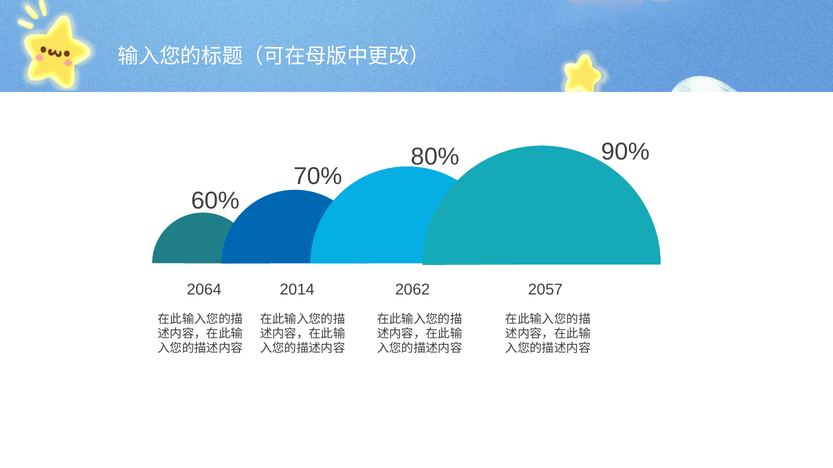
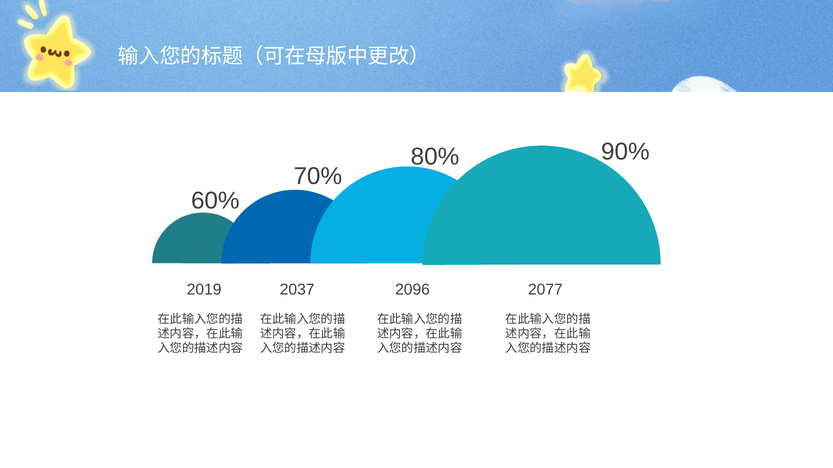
2064: 2064 -> 2019 (204, 290)
2014: 2014 -> 2037 (297, 290)
2062: 2062 -> 2096 (413, 290)
2057: 2057 -> 2077 (545, 290)
